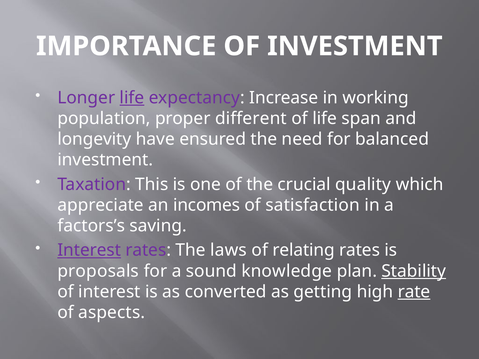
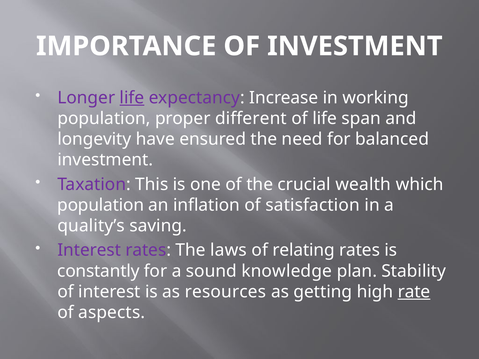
quality: quality -> wealth (363, 184)
appreciate: appreciate -> population (101, 205)
incomes: incomes -> inflation (207, 205)
factors’s: factors’s -> quality’s (91, 226)
Interest underline: present -> none (89, 250)
proposals: proposals -> constantly (98, 271)
Stability underline: present -> none (414, 271)
converted: converted -> resources (226, 292)
